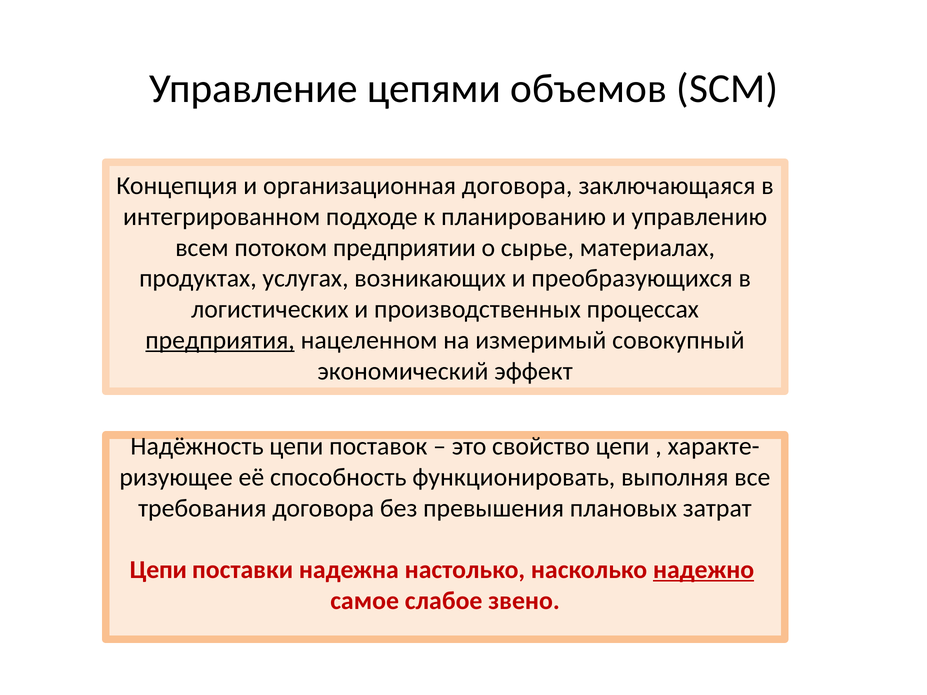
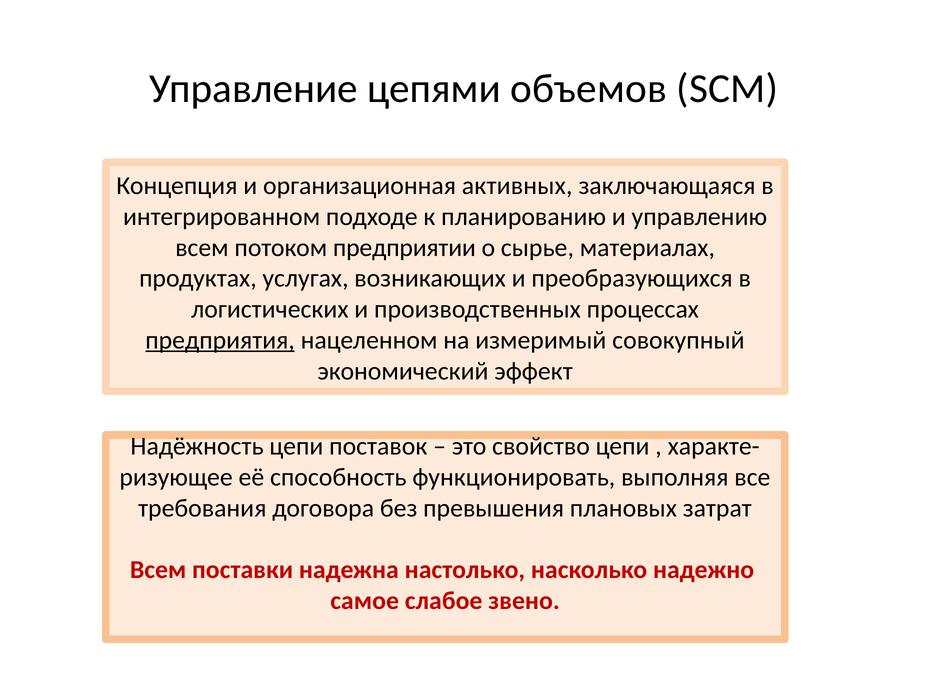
организационная договора: договора -> активных (517, 186)
Цепи: Цепи -> Всем (158, 570)
надежно underline: present -> none (704, 570)
